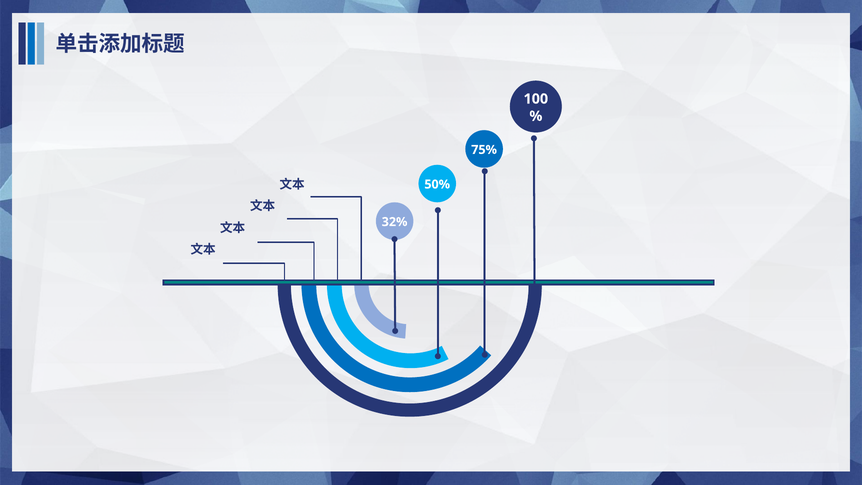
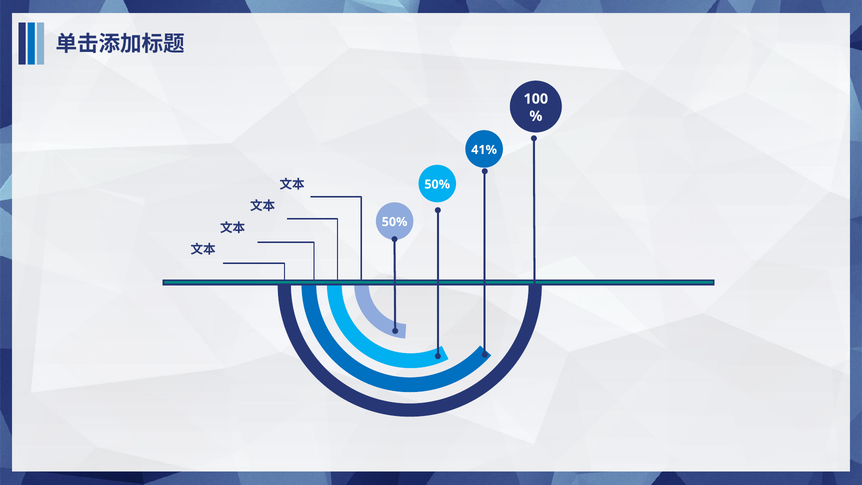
75%: 75% -> 41% (484, 150)
32%: 32% -> 50% (395, 222)
